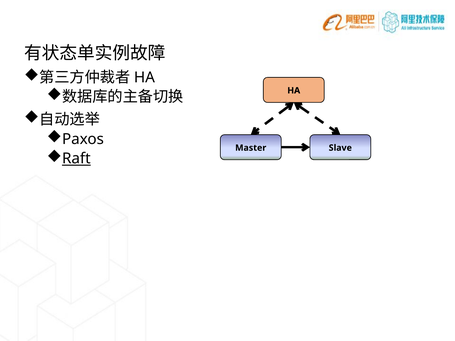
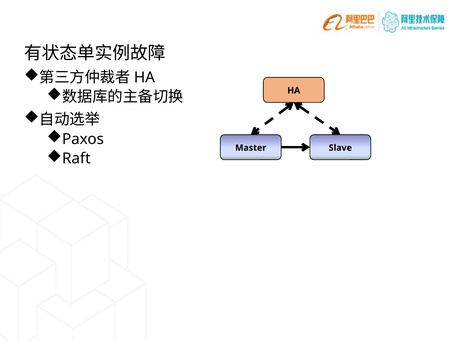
Raft underline: present -> none (76, 159)
